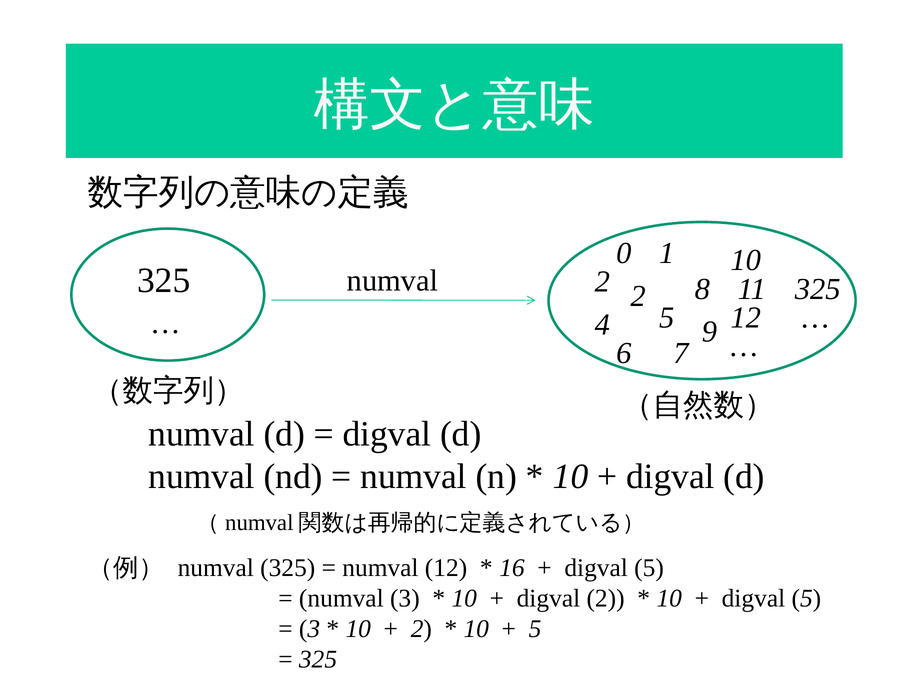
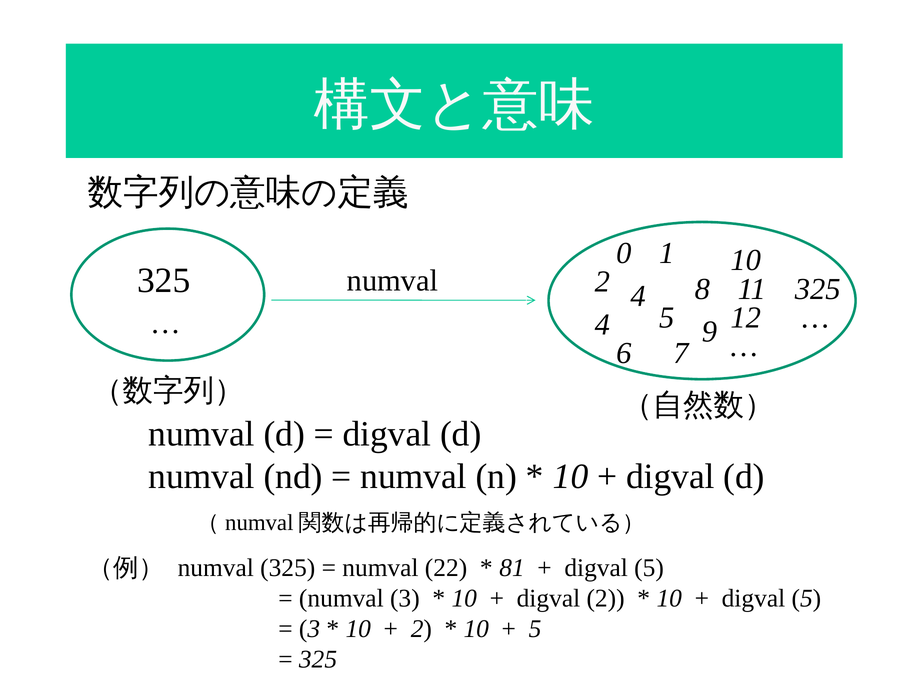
2 2: 2 -> 4 (638, 296)
numval 12: 12 -> 22 (446, 567)
16: 16 -> 81 (512, 567)
